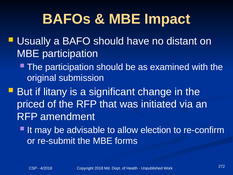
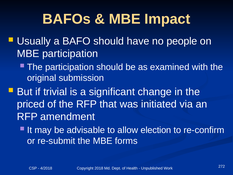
distant: distant -> people (182, 41)
litany: litany -> trivial (55, 92)
